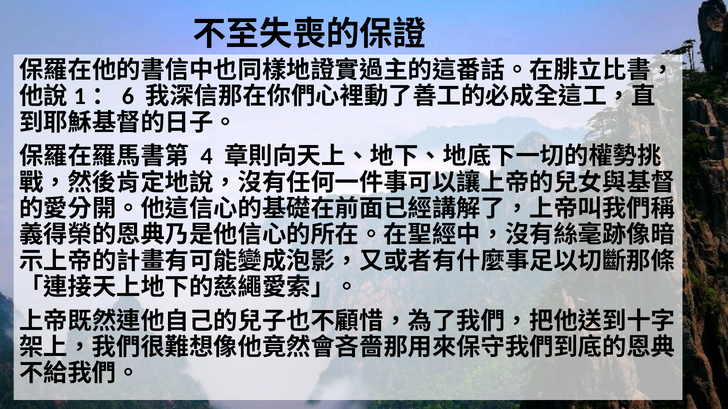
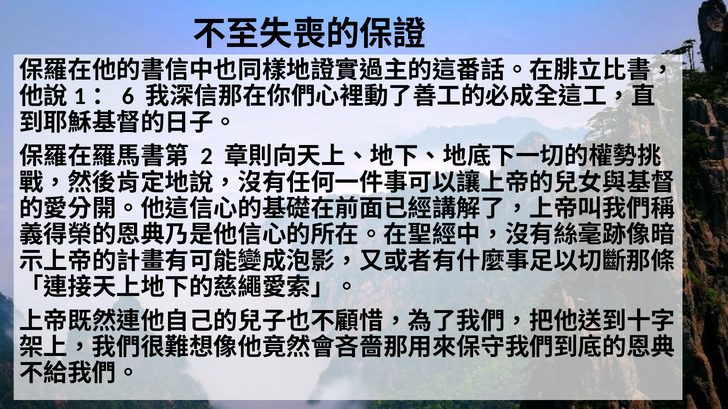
4: 4 -> 2 (207, 157)
